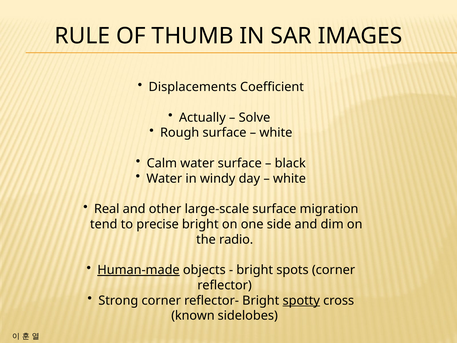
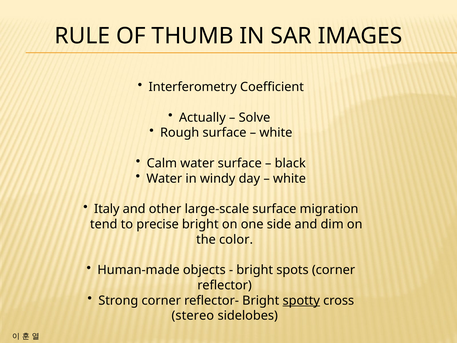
Displacements: Displacements -> Interferometry (193, 87)
Real: Real -> Italy (107, 209)
radio: radio -> color (236, 239)
Human-made underline: present -> none (139, 270)
known: known -> stereo (193, 316)
